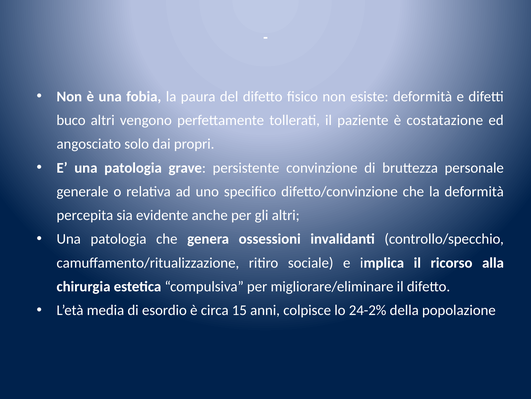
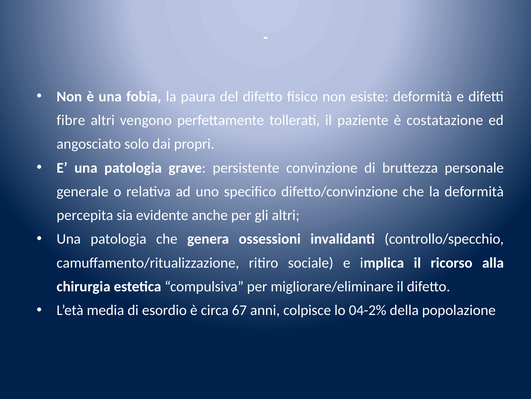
buco: buco -> fibre (71, 120)
15: 15 -> 67 (239, 310)
24-2%: 24-2% -> 04-2% (368, 310)
